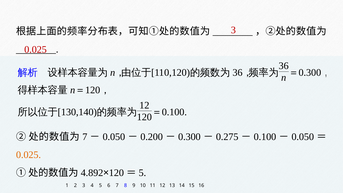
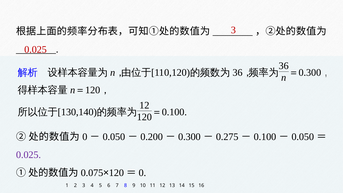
7: 7 -> 0 (85, 137)
0.025 colour: orange -> purple (29, 155)
4.892: 4.892 -> 0.075 (92, 173)
5: 5 -> 0 (142, 173)
